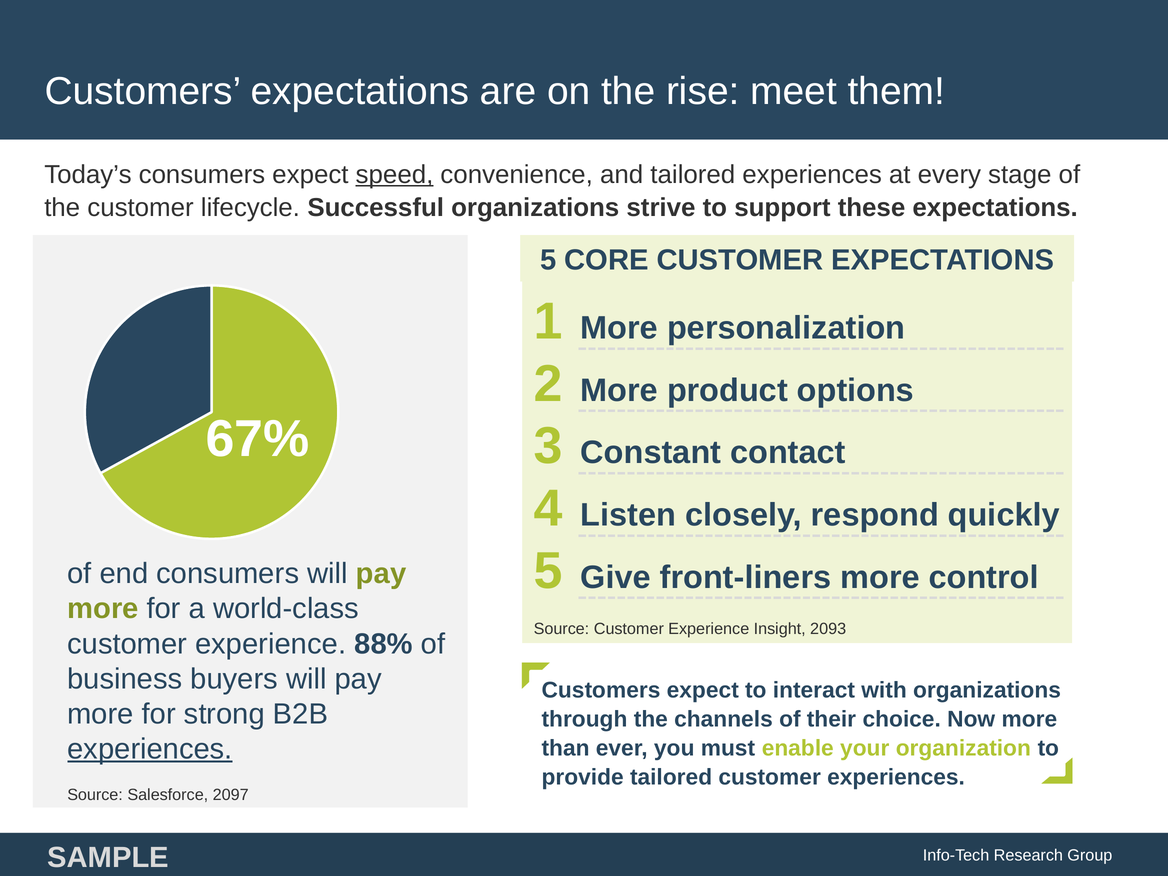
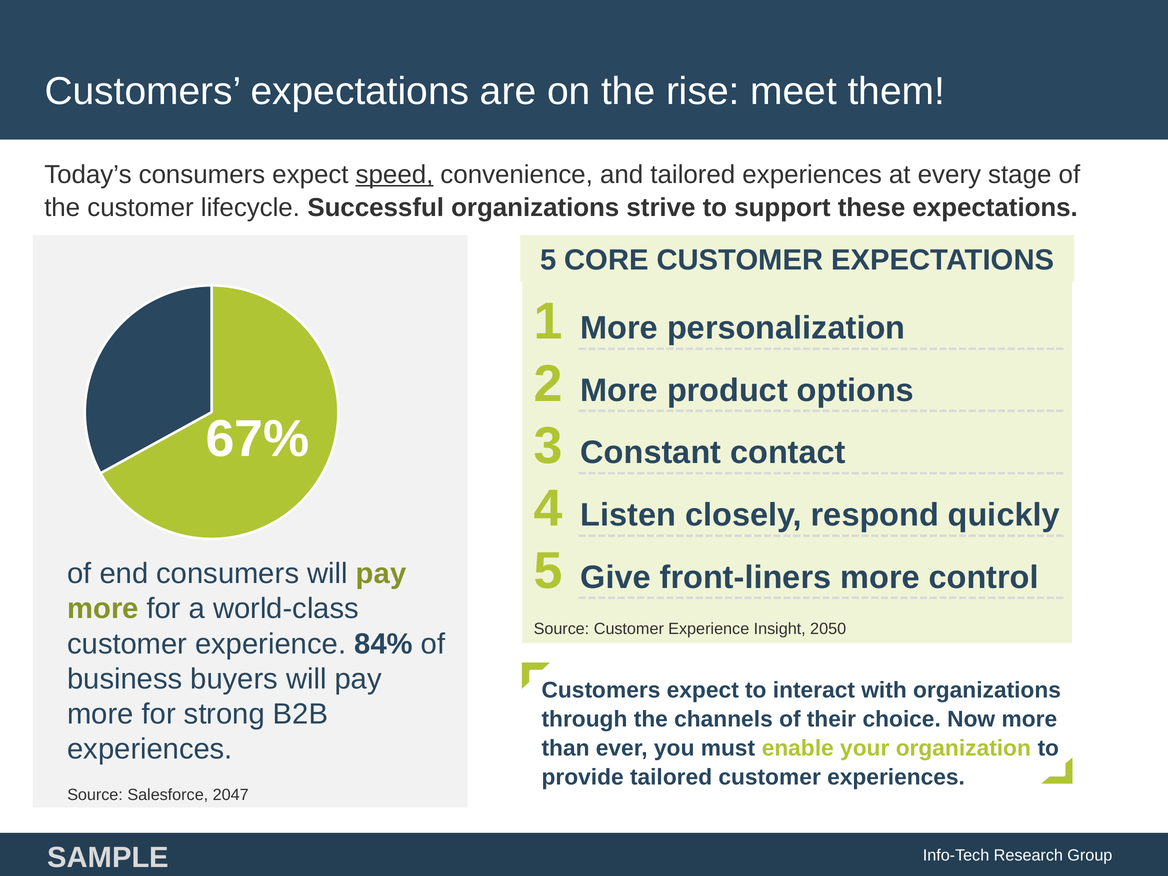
2093: 2093 -> 2050 (828, 629)
88%: 88% -> 84% (384, 644)
experiences underline: present -> none (150, 749)
2097: 2097 -> 2047 (231, 795)
